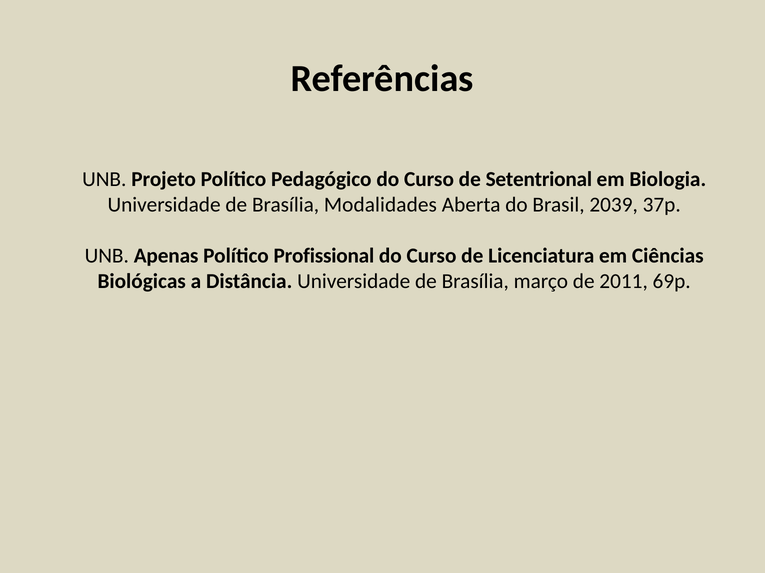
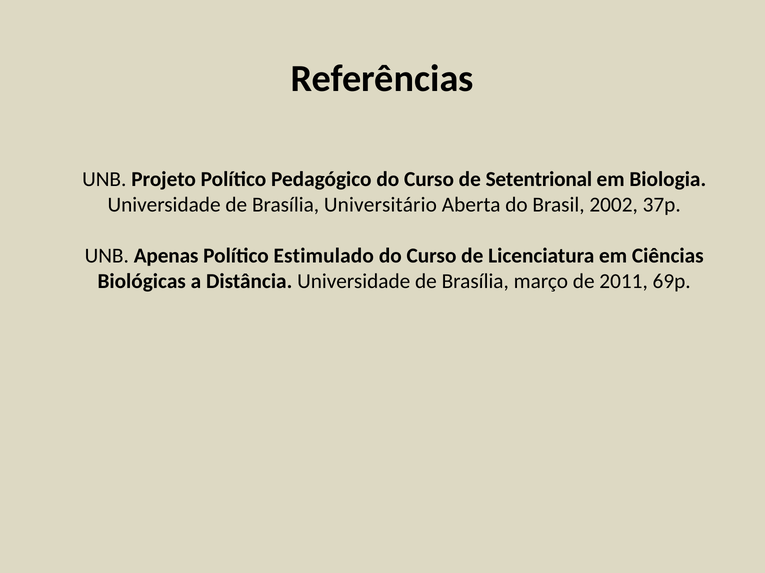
Modalidades: Modalidades -> Universitário (380, 205)
2039: 2039 -> 2002 (614, 205)
Profissional: Profissional -> Estimulado (324, 256)
